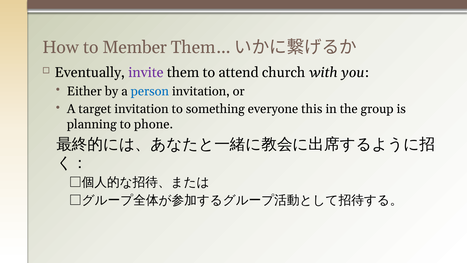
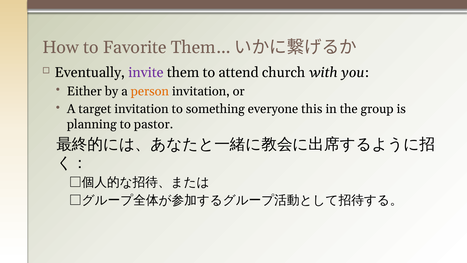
Member: Member -> Favorite (135, 47)
person colour: blue -> orange (150, 91)
phone: phone -> pastor (154, 124)
